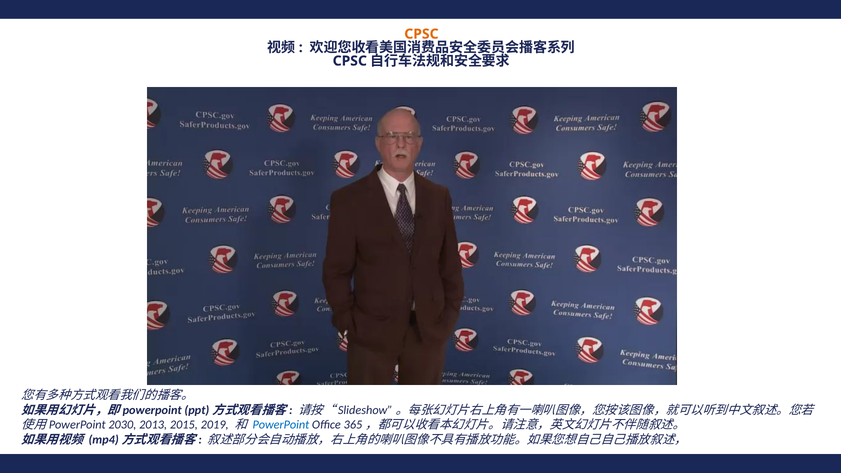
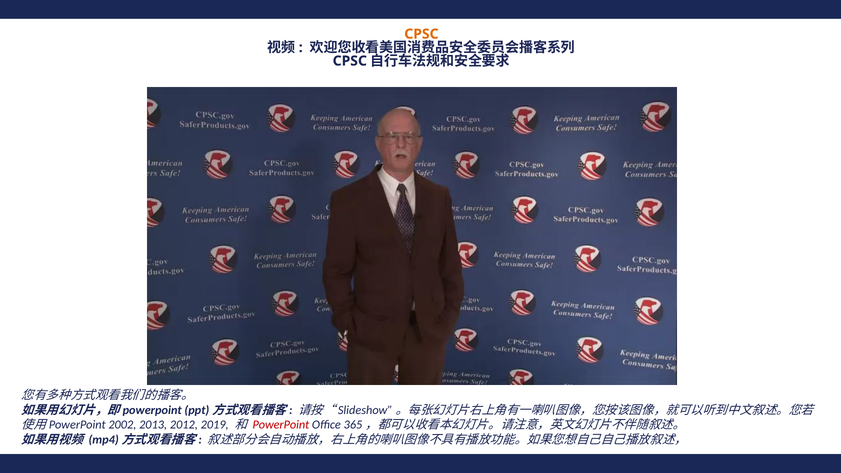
2030: 2030 -> 2002 (122, 425)
2015: 2015 -> 2012 (184, 425)
PowerPoint colour: blue -> red (281, 425)
